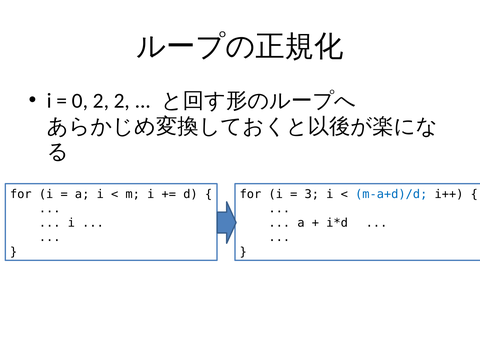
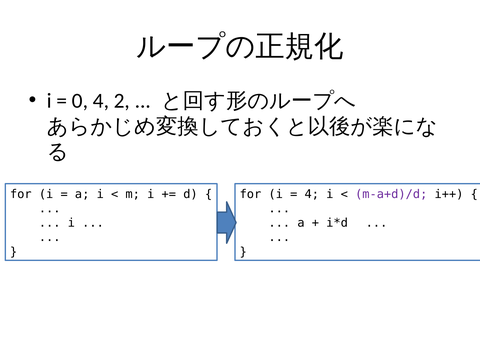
0 2: 2 -> 4 (101, 101)
3: 3 -> 4 (312, 194)
m-a+d)/d colour: blue -> purple (391, 194)
